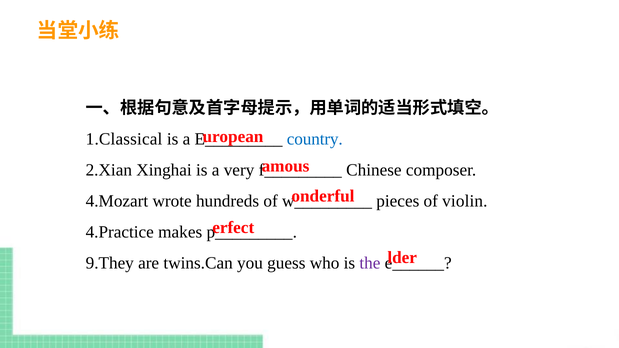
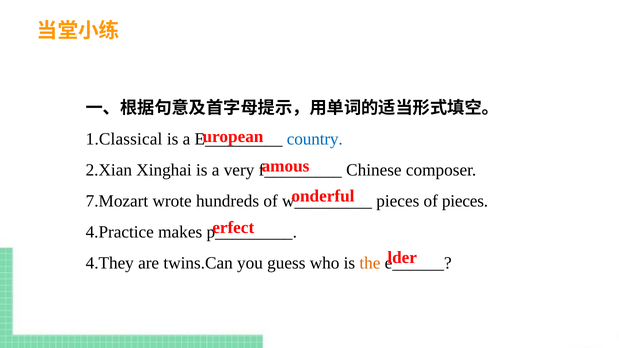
4.Mozart: 4.Mozart -> 7.Mozart (117, 201)
of violin: violin -> pieces (465, 201)
9.They: 9.They -> 4.They (110, 263)
the colour: purple -> orange (370, 263)
